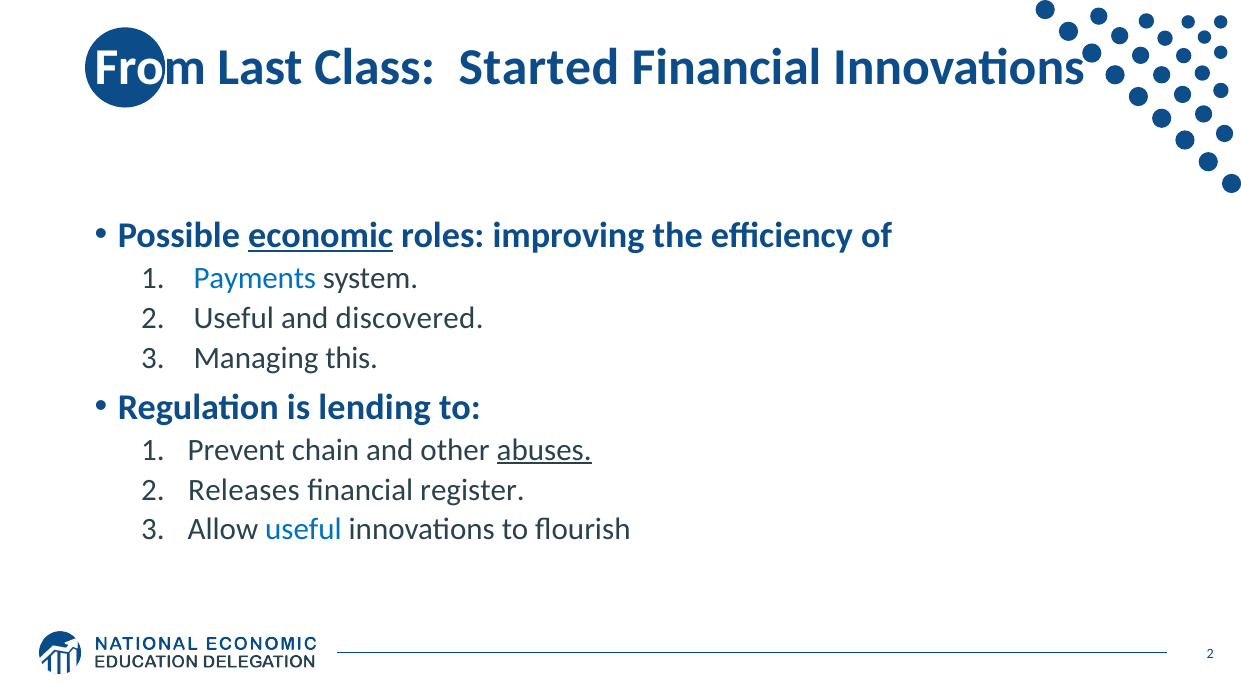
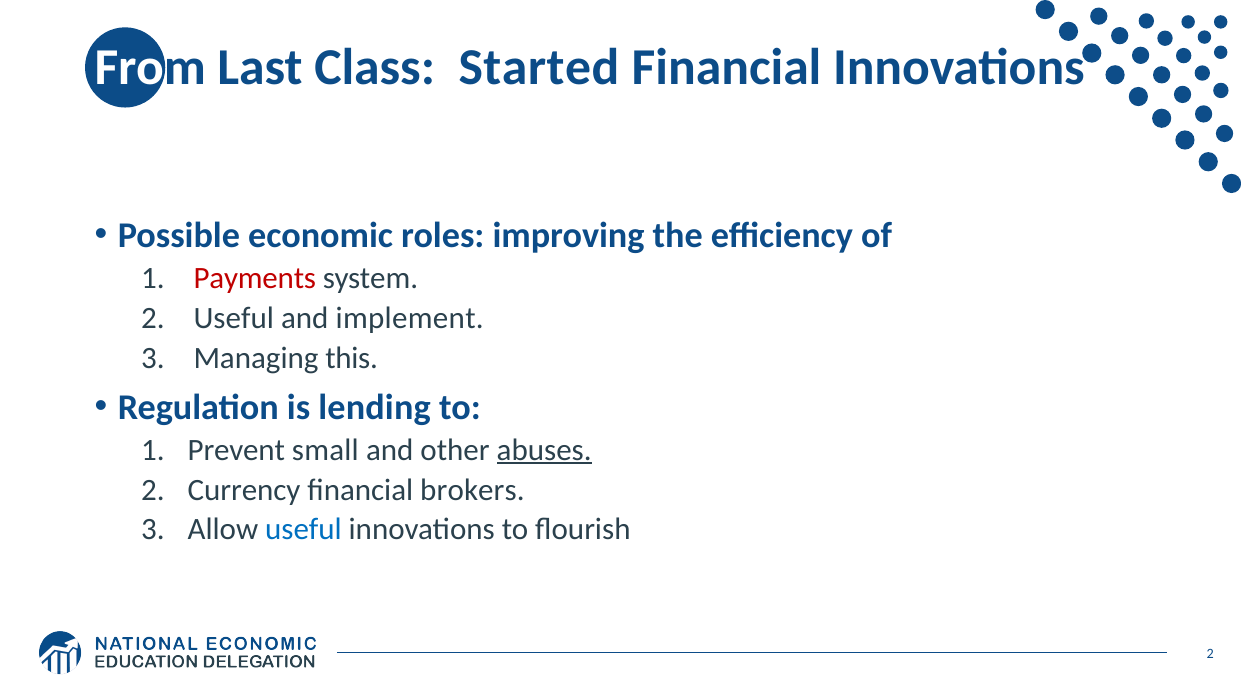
economic underline: present -> none (321, 235)
Payments colour: blue -> red (255, 278)
discovered: discovered -> implement (410, 318)
chain: chain -> small (325, 450)
Releases: Releases -> Currency (244, 490)
register: register -> brokers (472, 490)
